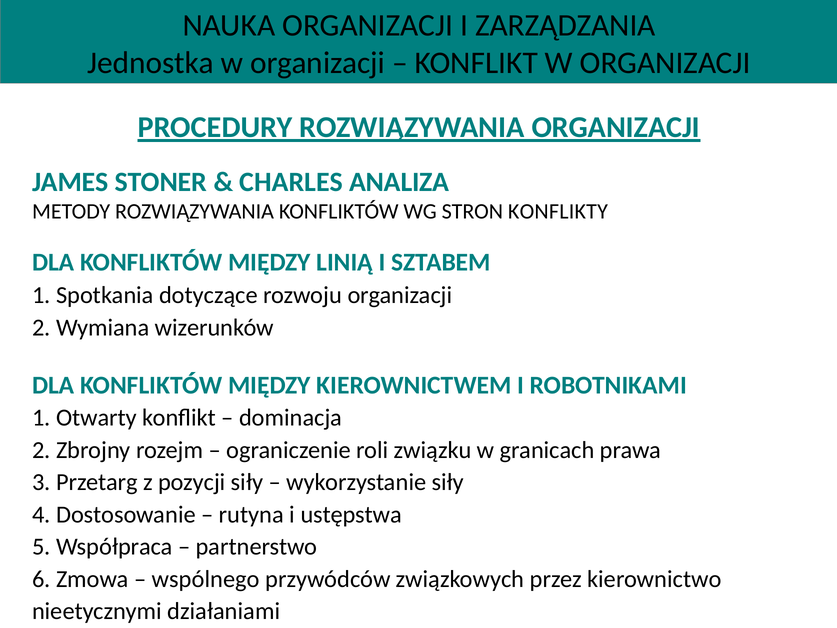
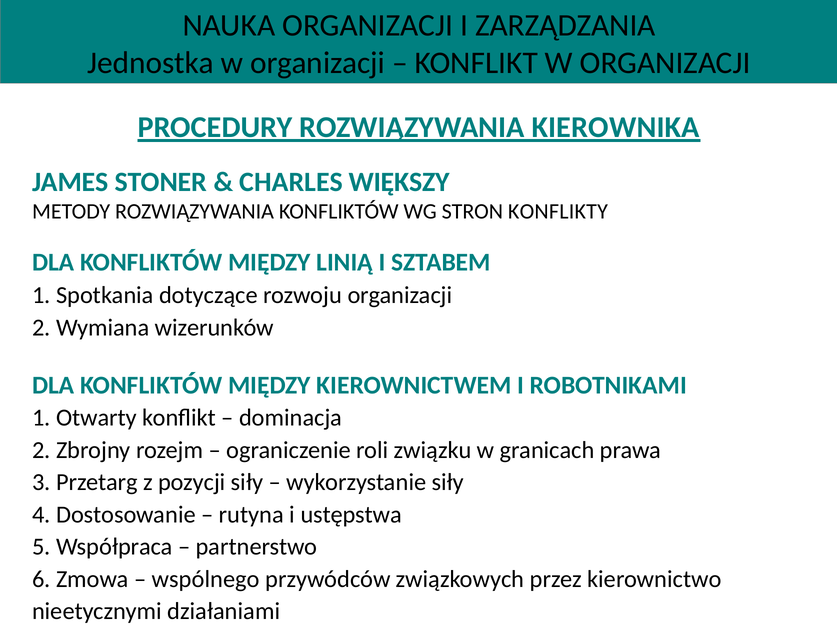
ROZWIĄZYWANIA ORGANIZACJI: ORGANIZACJI -> KIEROWNIKA (616, 127)
ANALIZA: ANALIZA -> WIĘKSZY (399, 182)
